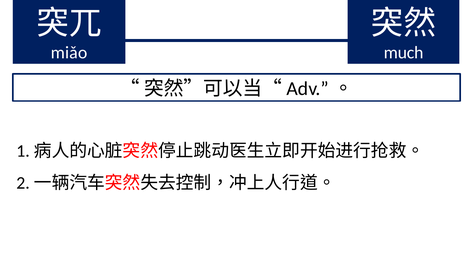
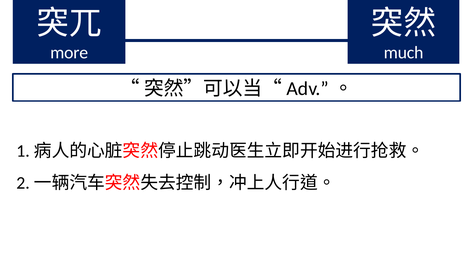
miǎo: miǎo -> more (69, 53)
